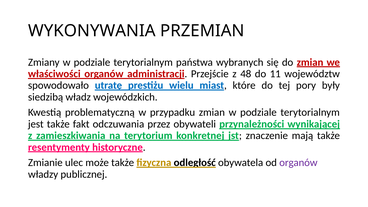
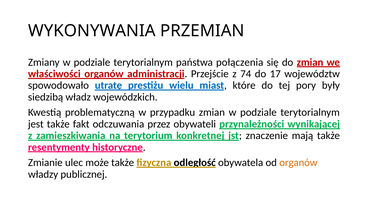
wybranych: wybranych -> połączenia (240, 62)
48: 48 -> 74 (246, 74)
11: 11 -> 17 (275, 74)
organów colour: purple -> orange (298, 163)
